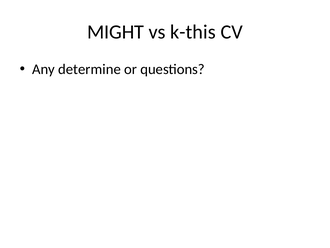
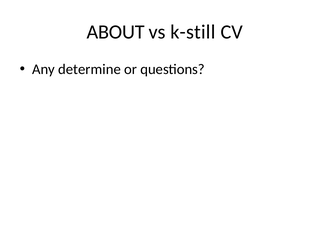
MIGHT: MIGHT -> ABOUT (116, 32)
k-this: k-this -> k-still (193, 32)
